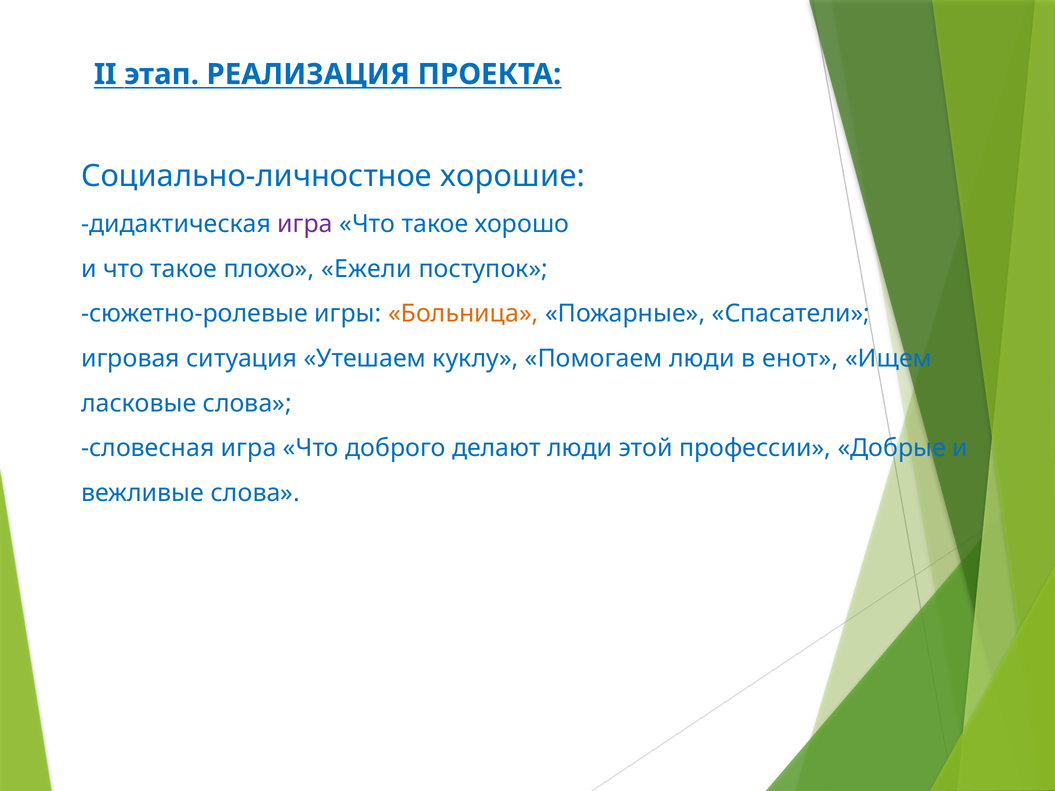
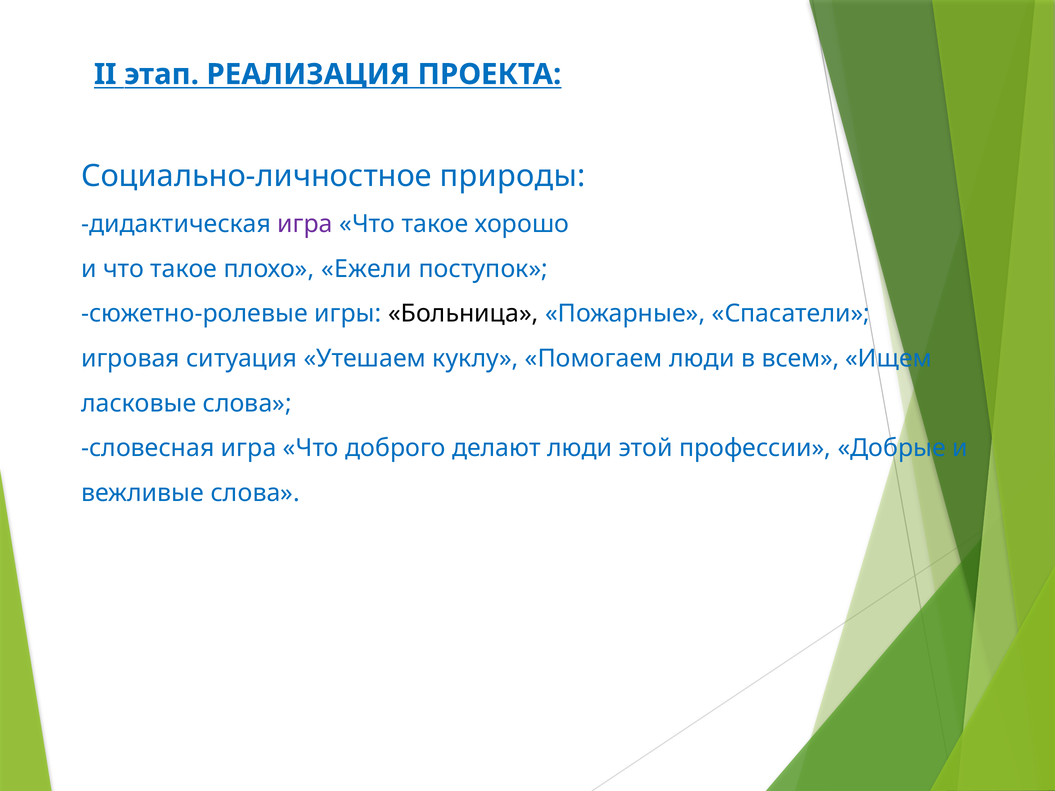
хорошие: хорошие -> природы (513, 176)
Больница colour: orange -> black (463, 314)
енот: енот -> всем (801, 359)
